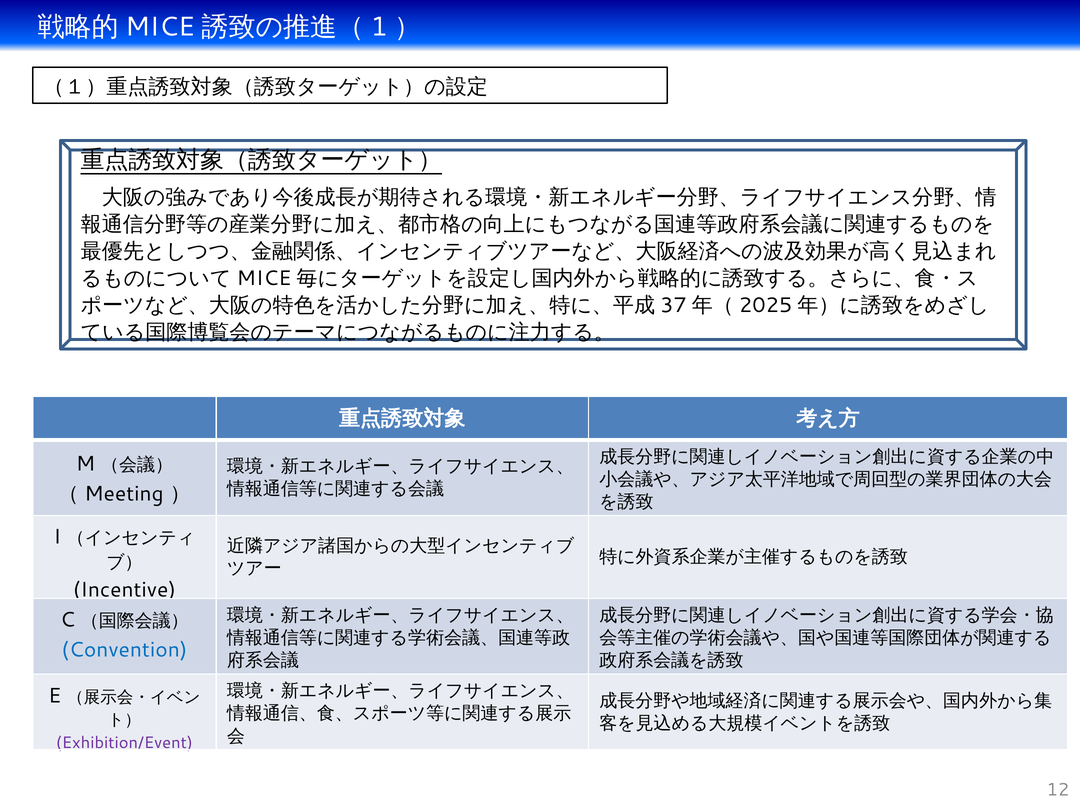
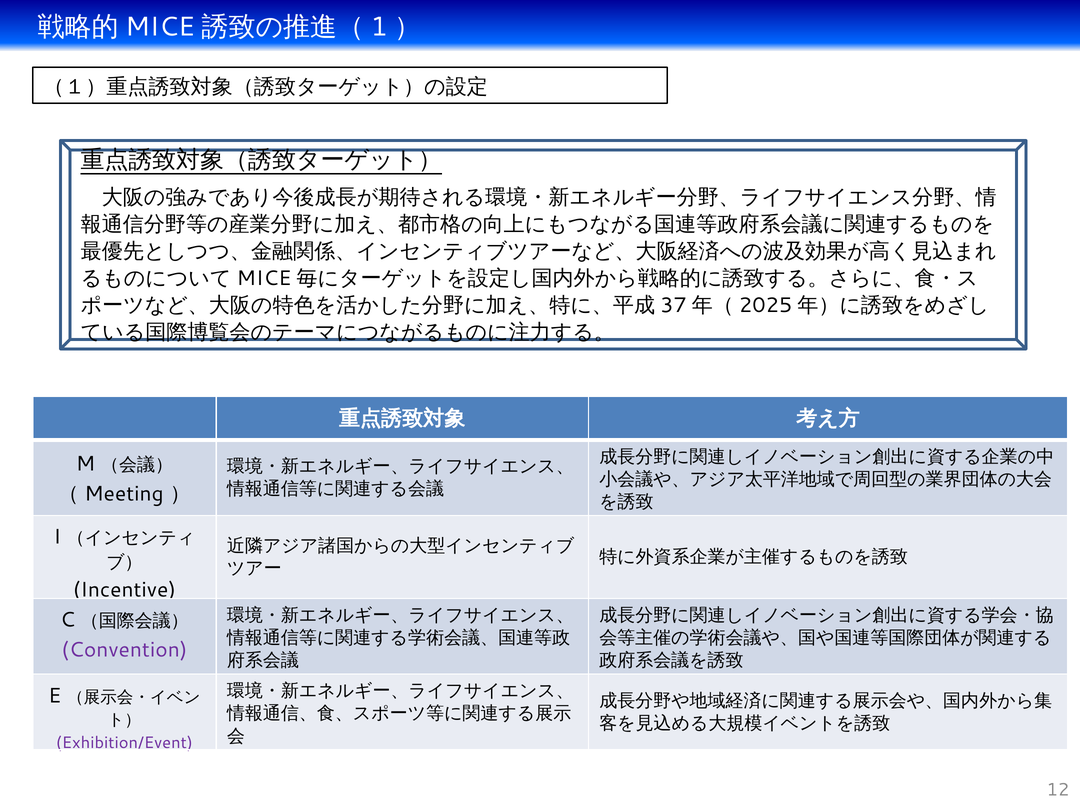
Convention colour: blue -> purple (124, 650)
